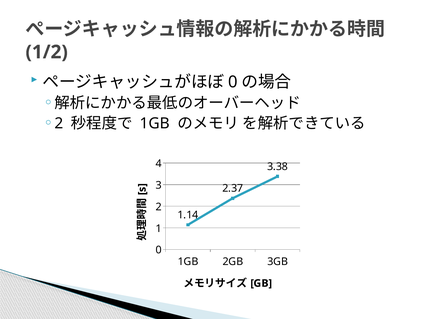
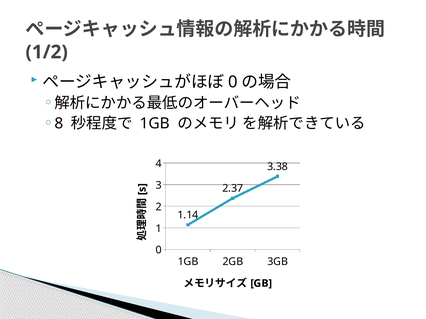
2: 2 -> 8 (59, 124)
